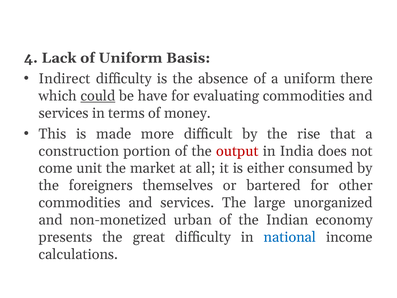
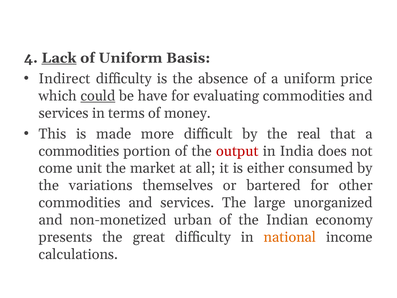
Lack underline: none -> present (59, 58)
there: there -> price (357, 79)
rise: rise -> real (309, 134)
construction: construction -> commodities (79, 151)
foreigners: foreigners -> variations (101, 185)
national colour: blue -> orange (290, 237)
